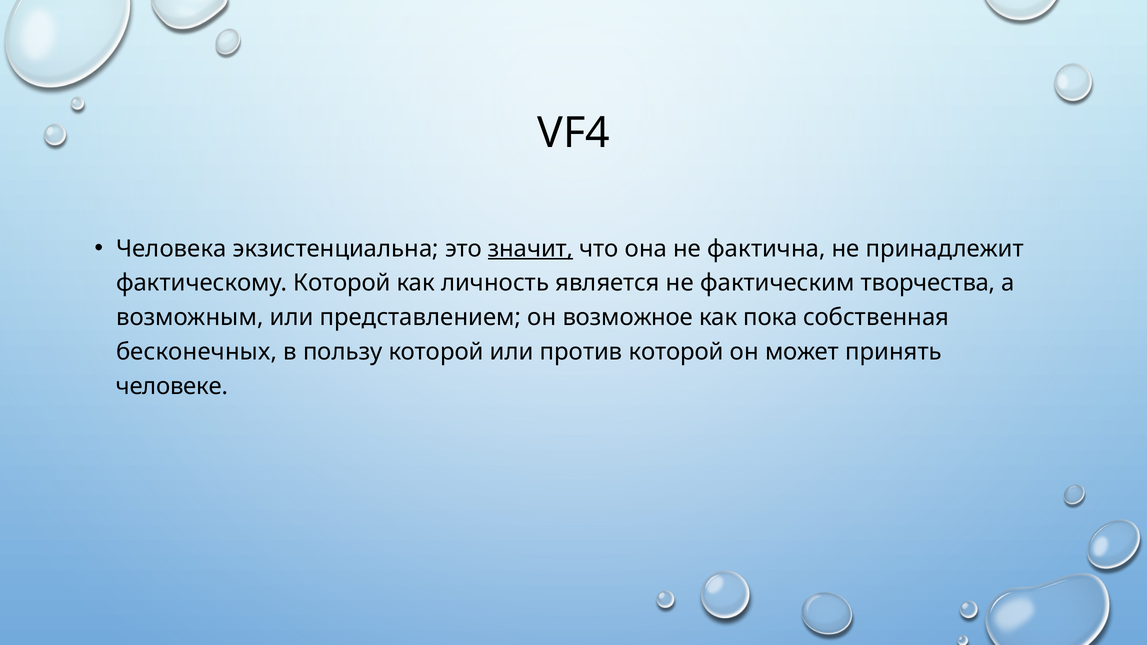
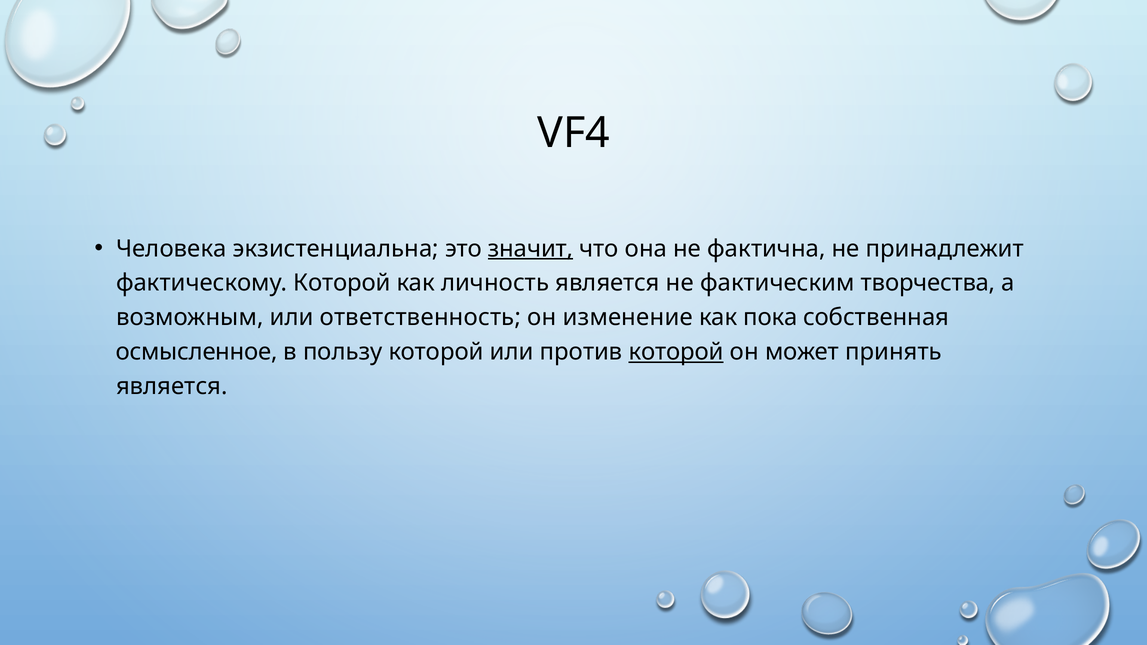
представлением: представлением -> ответственность (420, 318)
возможное: возможное -> изменение (628, 318)
бесконечных: бесконечных -> осмысленное (197, 352)
которой underline: none -> present (676, 352)
человеке: человеке -> является (172, 386)
